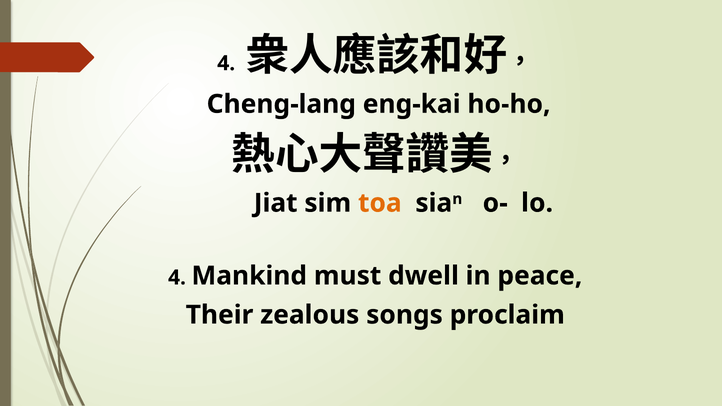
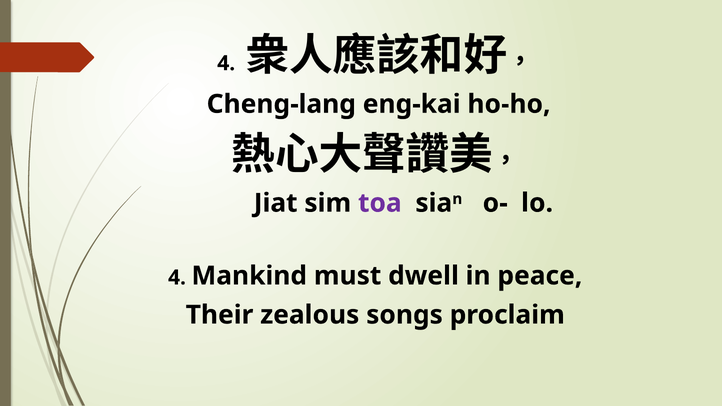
toa colour: orange -> purple (380, 203)
